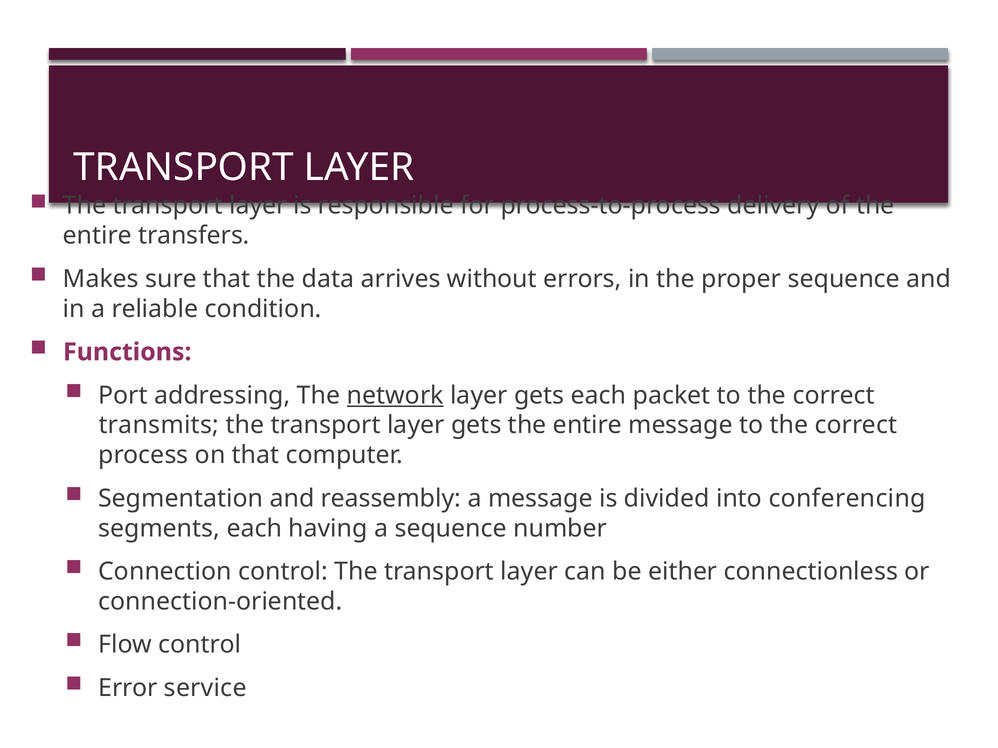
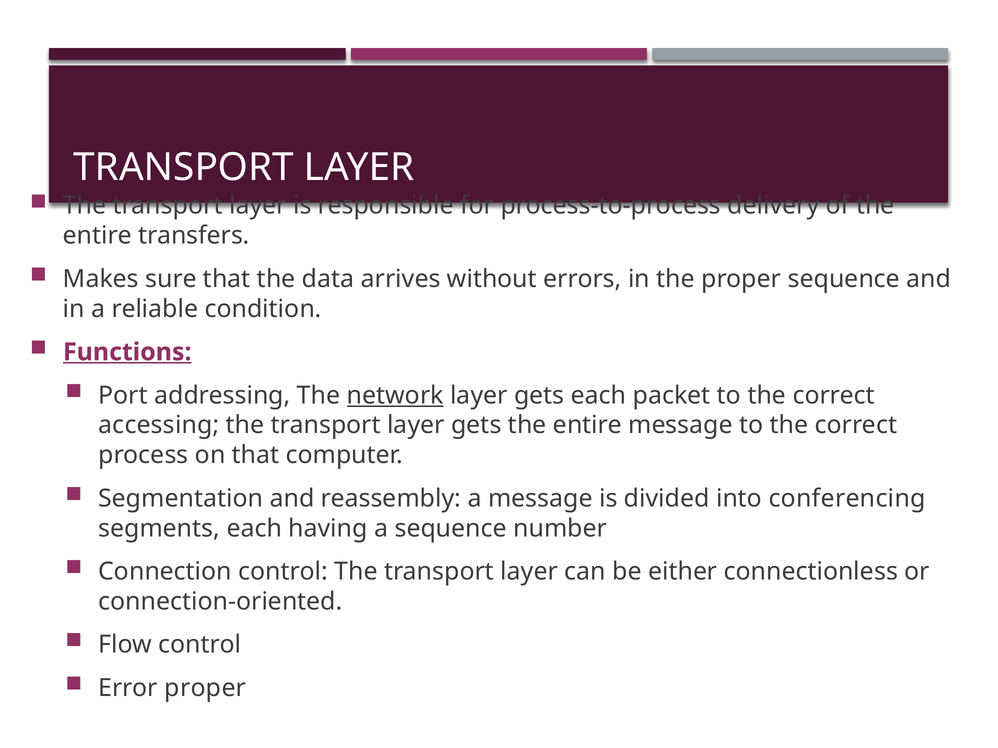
Functions underline: none -> present (127, 352)
transmits: transmits -> accessing (159, 426)
Error service: service -> proper (205, 688)
